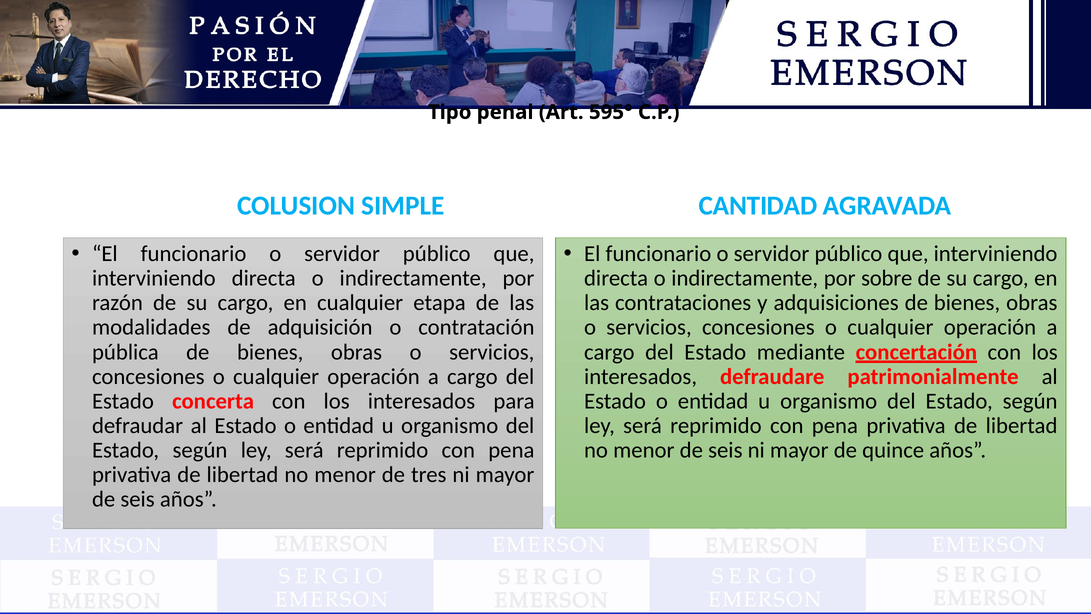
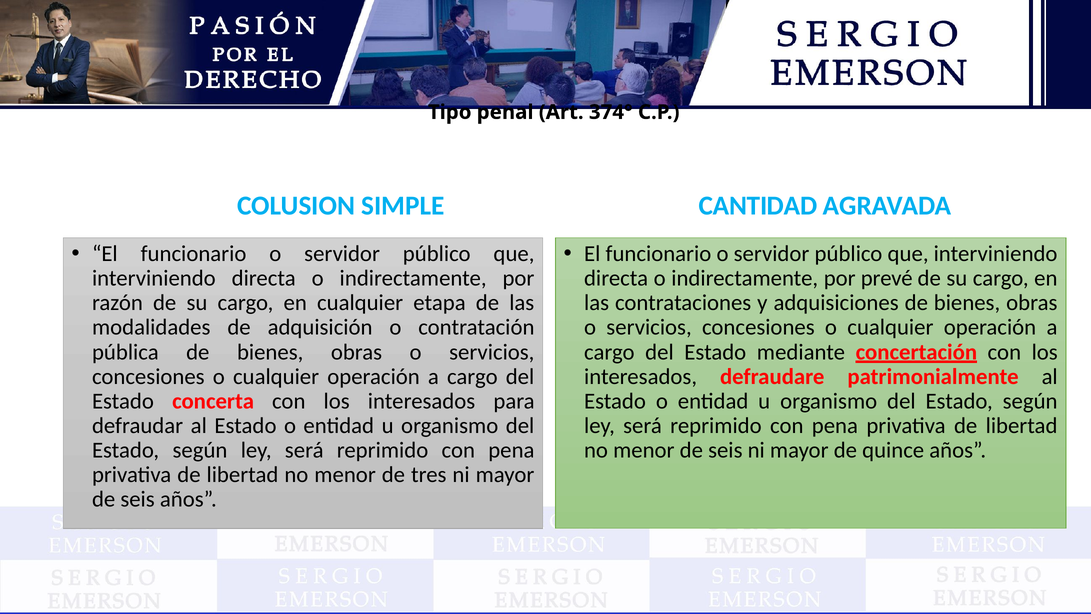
595°: 595° -> 374° (611, 112)
sobre: sobre -> prevé (887, 278)
